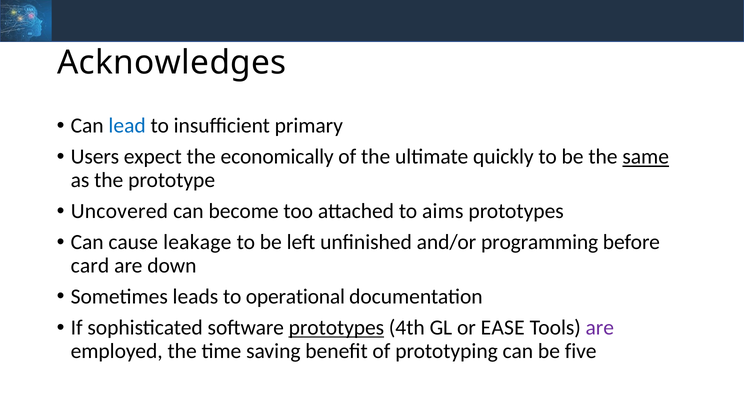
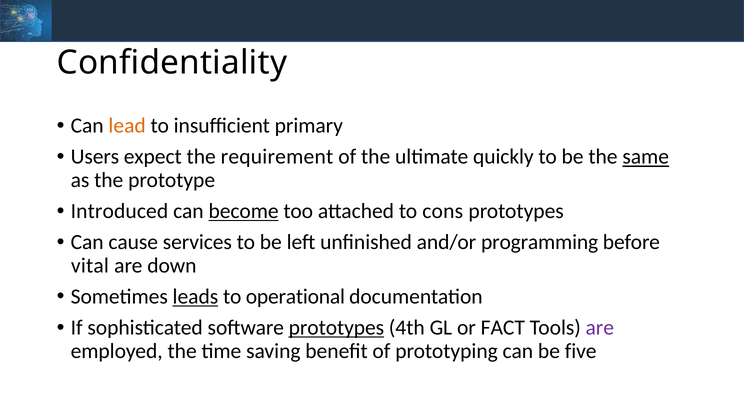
Acknowledges: Acknowledges -> Confidentiality (172, 63)
lead colour: blue -> orange (127, 126)
economically: economically -> requirement (277, 157)
Uncovered: Uncovered -> Introduced (119, 211)
become underline: none -> present (244, 211)
aims: aims -> cons (443, 211)
leakage: leakage -> services (197, 242)
card: card -> vital (90, 265)
leads underline: none -> present (195, 296)
EASE: EASE -> FACT (503, 327)
